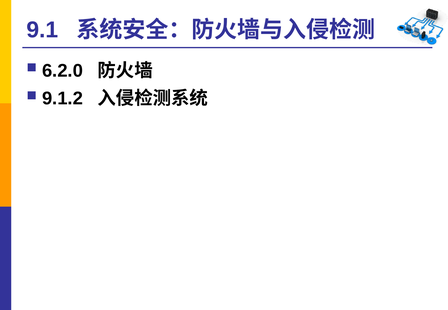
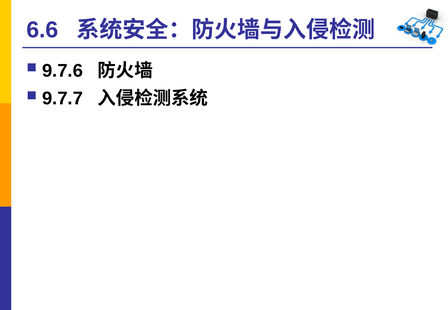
9.1: 9.1 -> 6.6 (42, 30)
6.2.0: 6.2.0 -> 9.7.6 (62, 71)
9.1.2: 9.1.2 -> 9.7.7 (62, 98)
